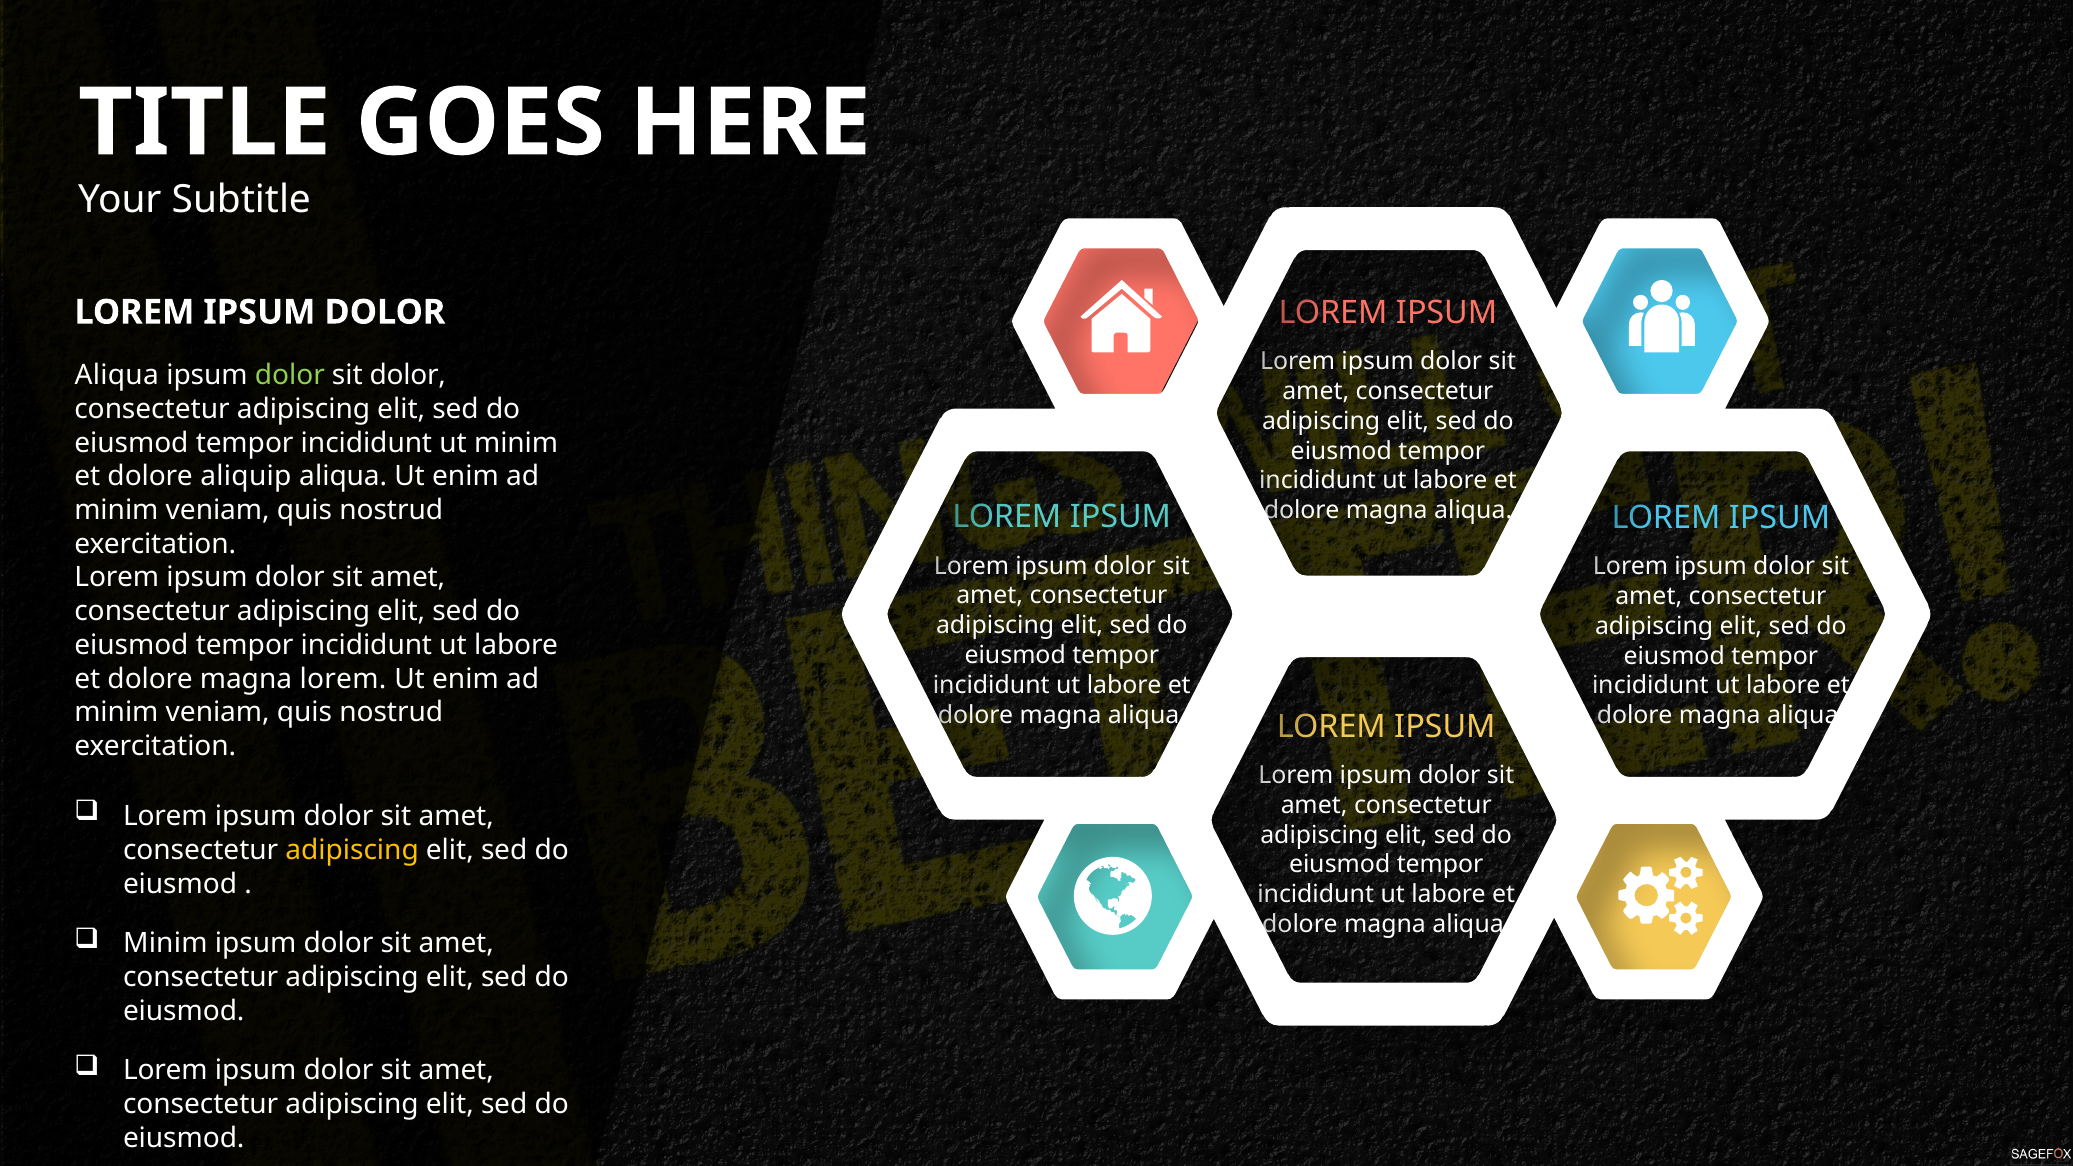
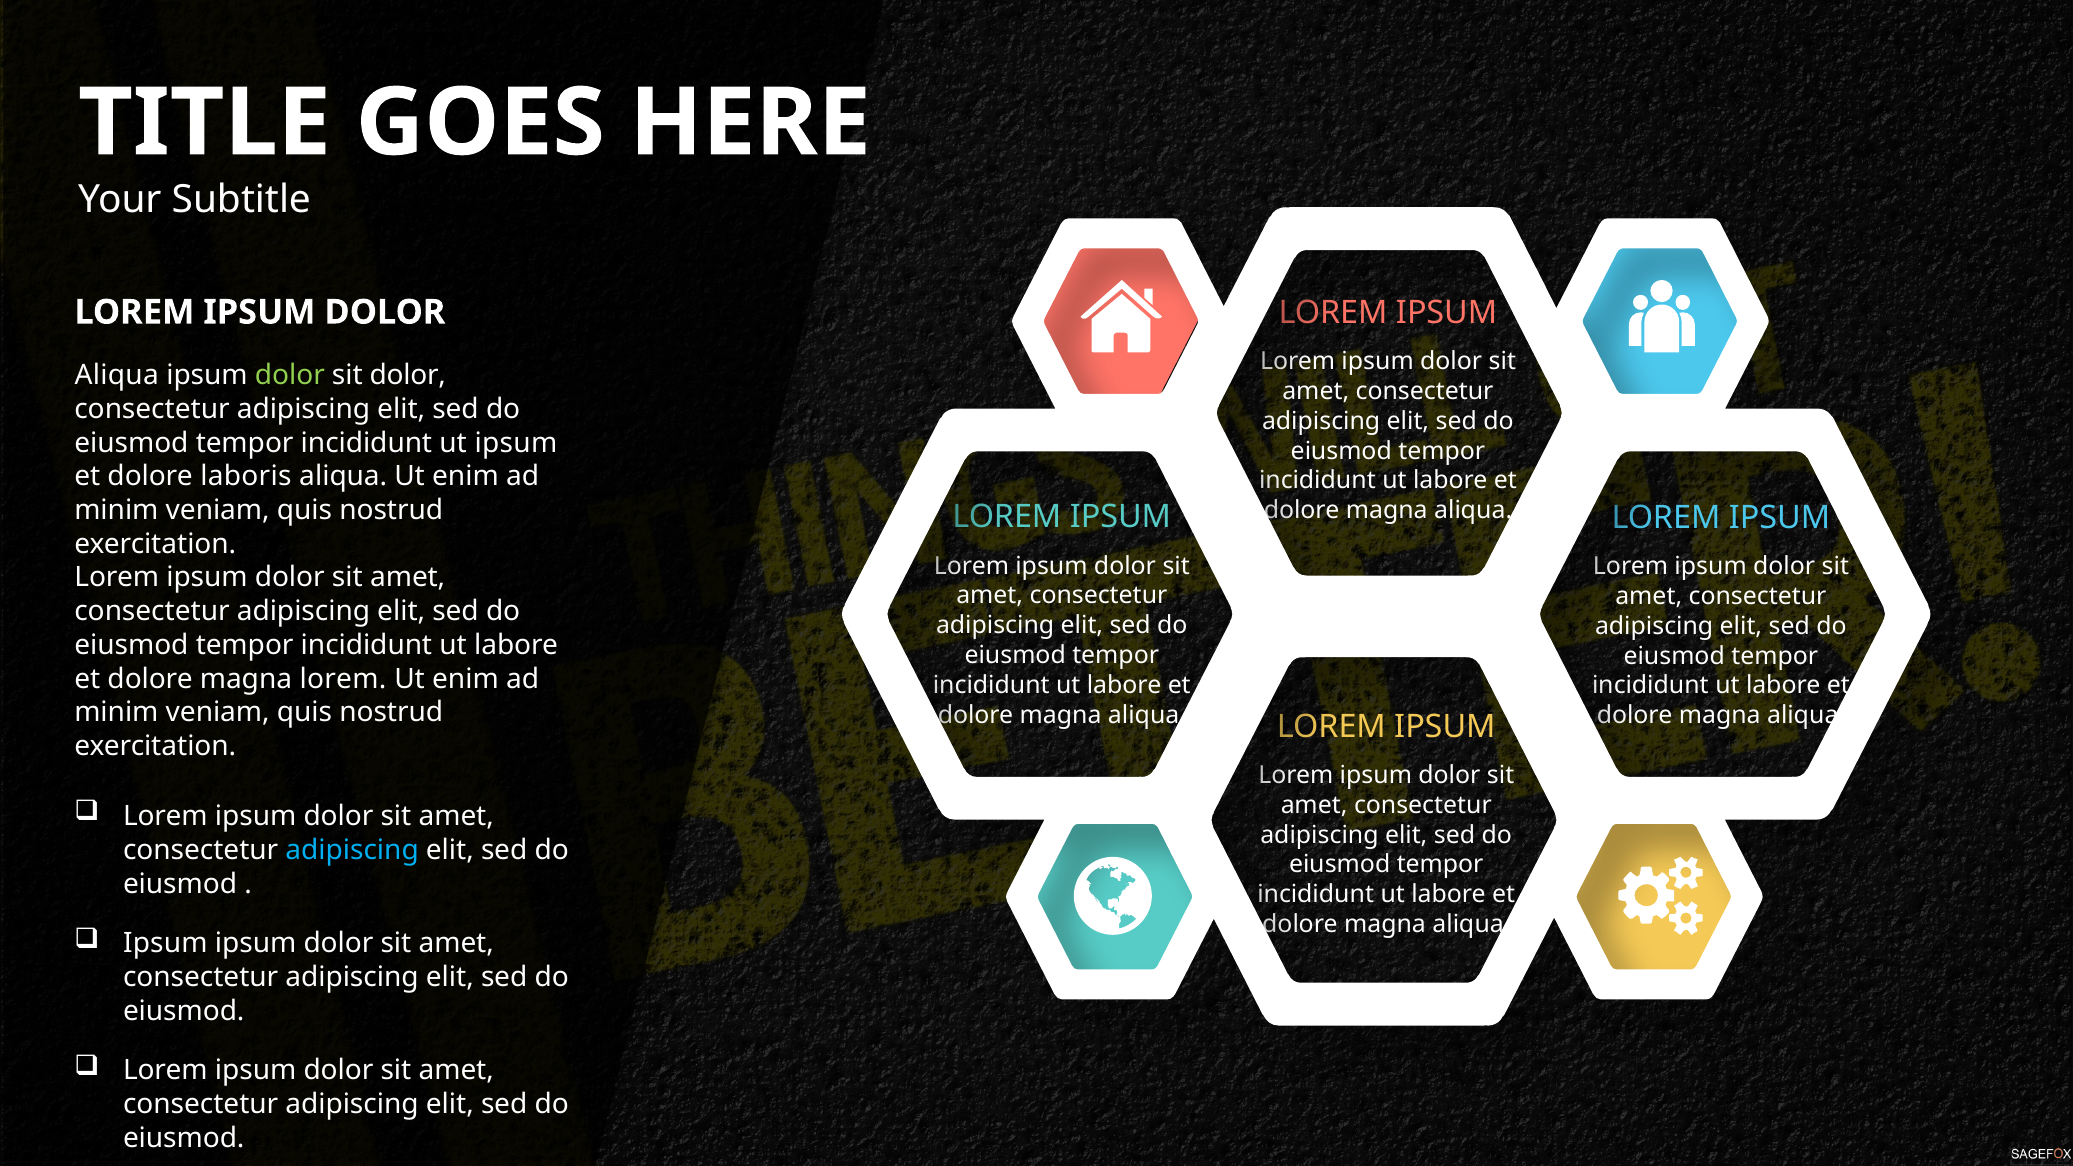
ut minim: minim -> ipsum (516, 443)
aliquip: aliquip -> laboris (246, 476)
adipiscing colour: yellow -> light blue (352, 850)
Minim: Minim -> Ipsum (165, 943)
